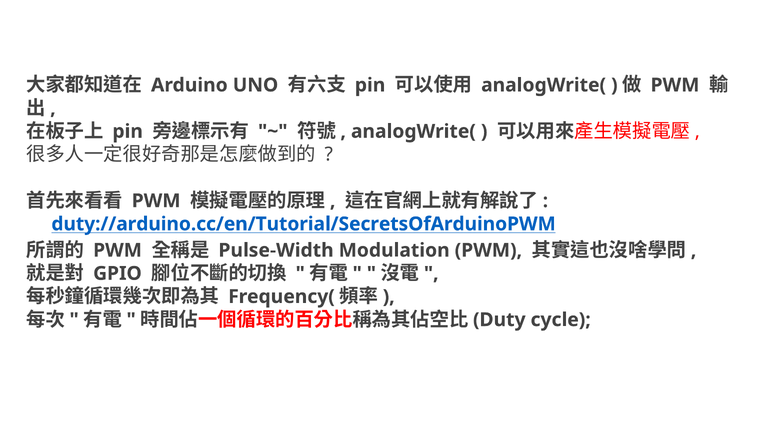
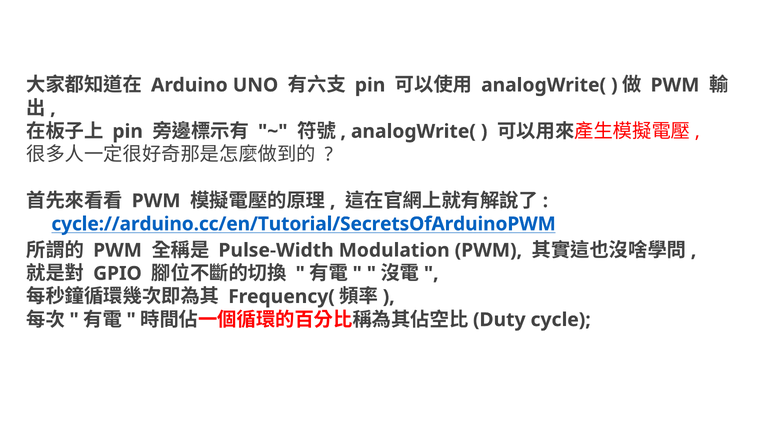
duty://arduino.cc/en/Tutorial/SecretsOfArduinoPWM: duty://arduino.cc/en/Tutorial/SecretsOfArduinoPWM -> cycle://arduino.cc/en/Tutorial/SecretsOfArduinoPWM (304, 224)
